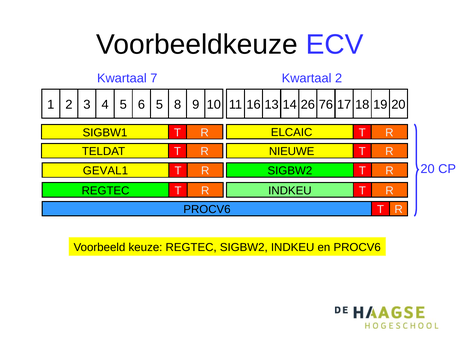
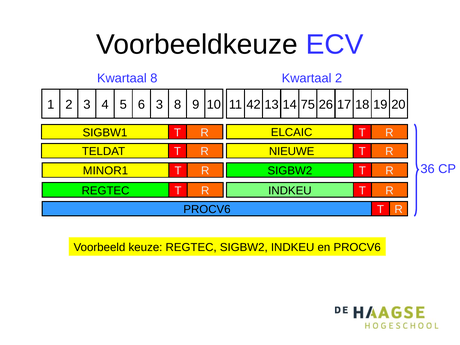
Kwartaal 7: 7 -> 8 (154, 78)
5 5: 5 -> 3 (159, 105)
16: 16 -> 42 (254, 105)
26: 26 -> 75 (308, 105)
76: 76 -> 26 (326, 105)
GEVAL1: GEVAL1 -> MINOR1 (106, 171)
R 20: 20 -> 36 (428, 169)
